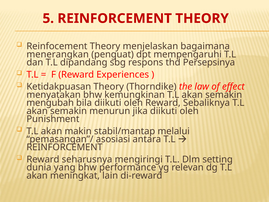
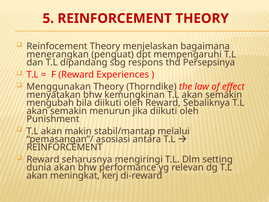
Ketidakpuasan: Ketidakpuasan -> Menggunakan (59, 87)
dunia yang: yang -> akan (65, 167)
lain: lain -> kerj (110, 175)
